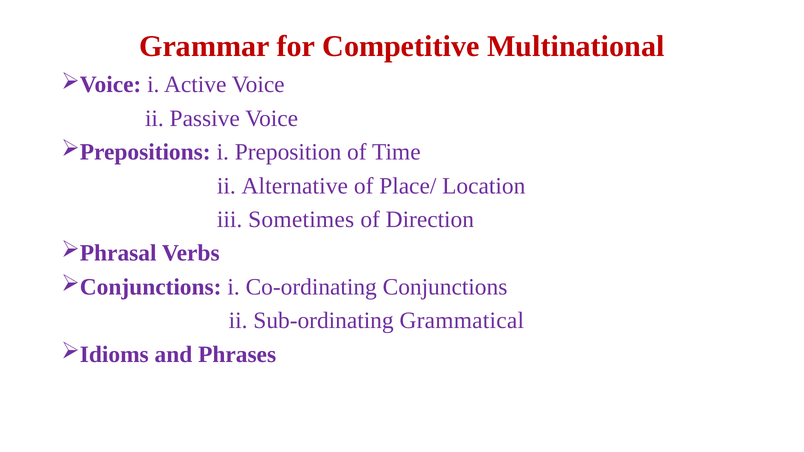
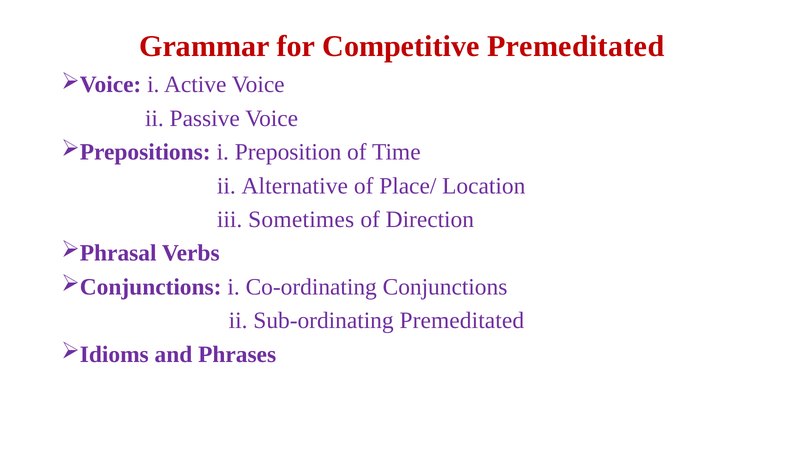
Competitive Multinational: Multinational -> Premeditated (576, 46)
Sub-ordinating Grammatical: Grammatical -> Premeditated (462, 321)
